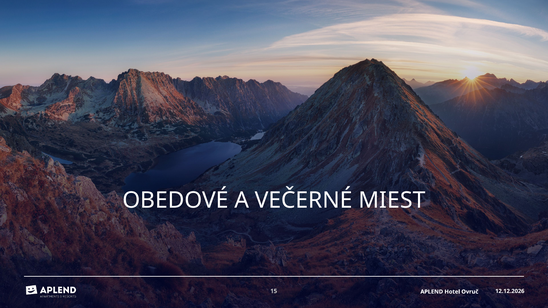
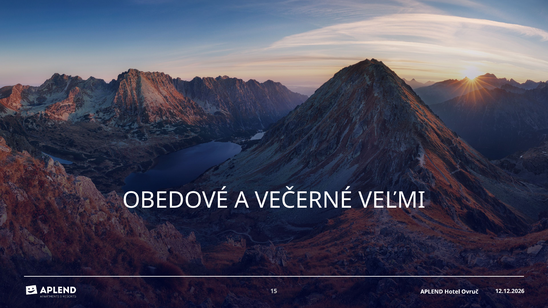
MIEST: MIEST -> VEĽMI (392, 201)
